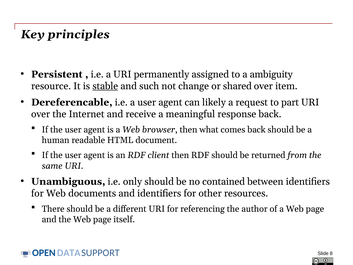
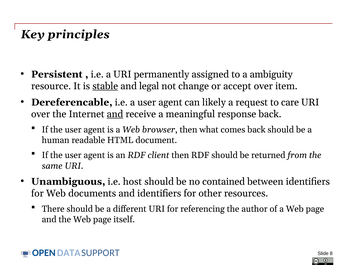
such: such -> legal (149, 86)
shared: shared -> accept (237, 86)
part: part -> care (290, 102)
and underline: none -> present (115, 114)
only: only -> host (132, 181)
